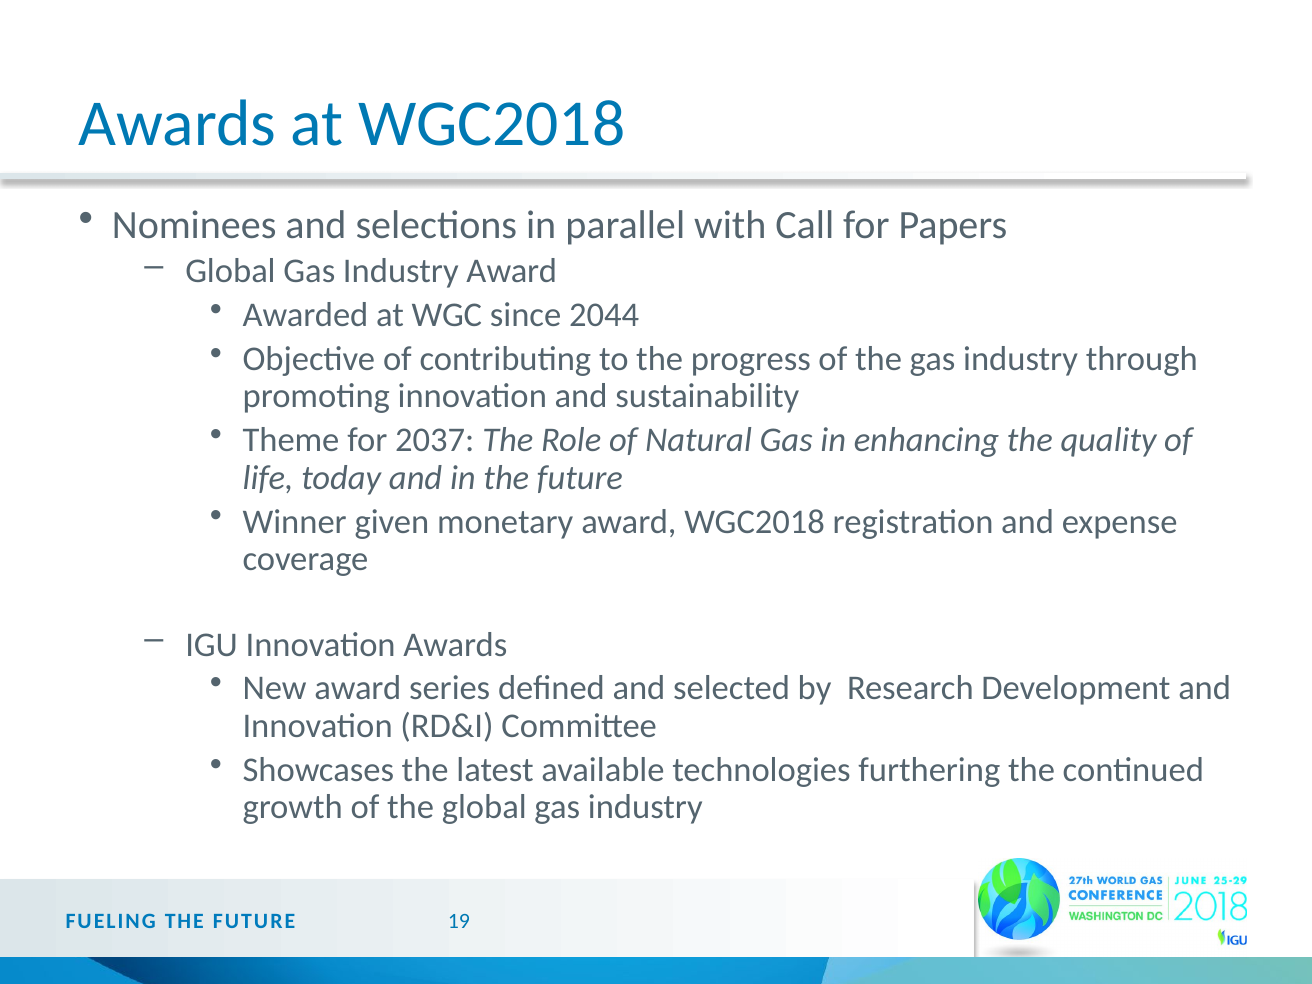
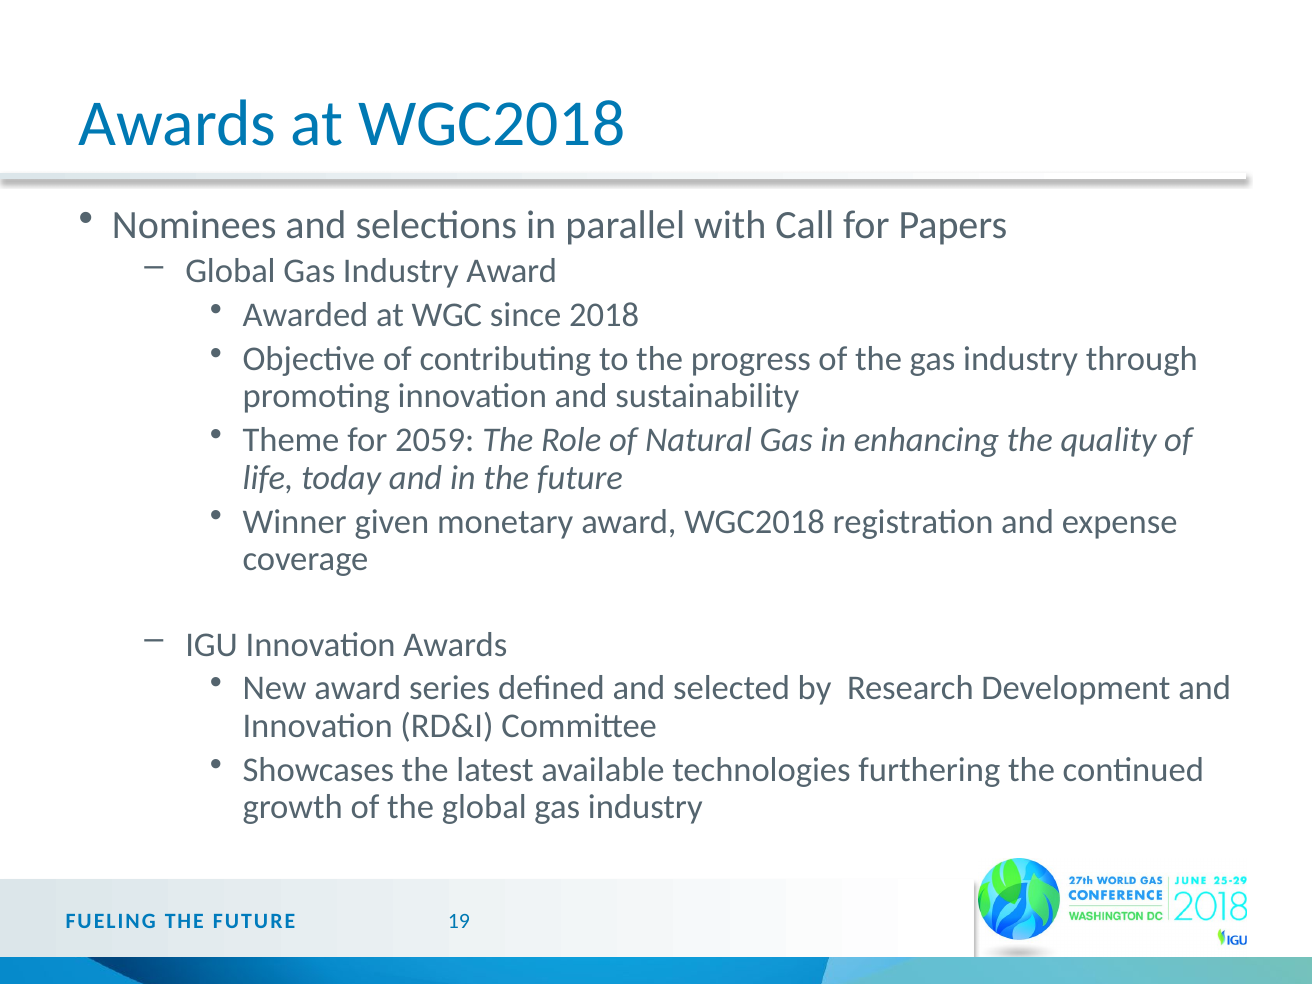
2044: 2044 -> 2018 (604, 315)
2037: 2037 -> 2059 (435, 440)
